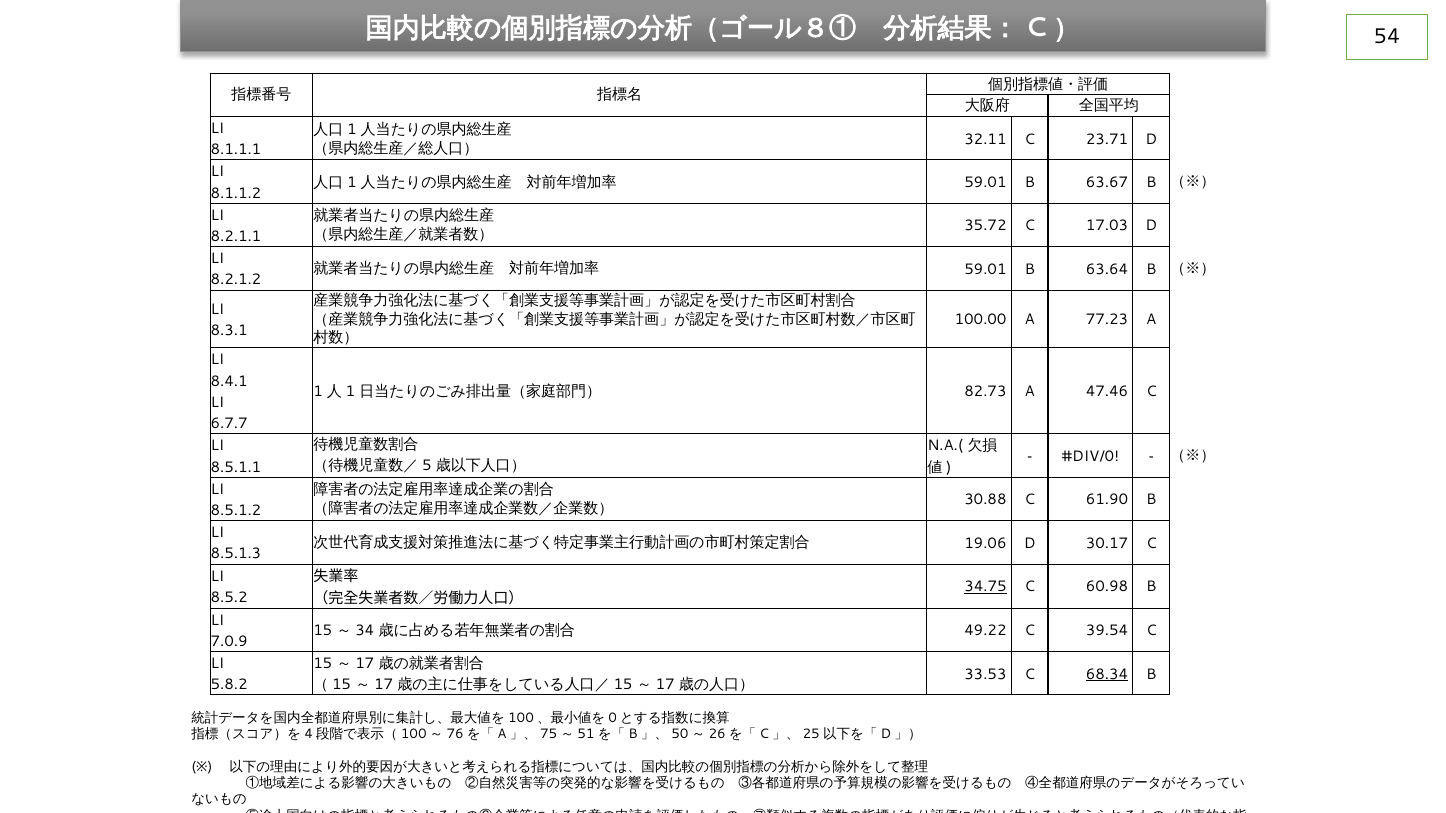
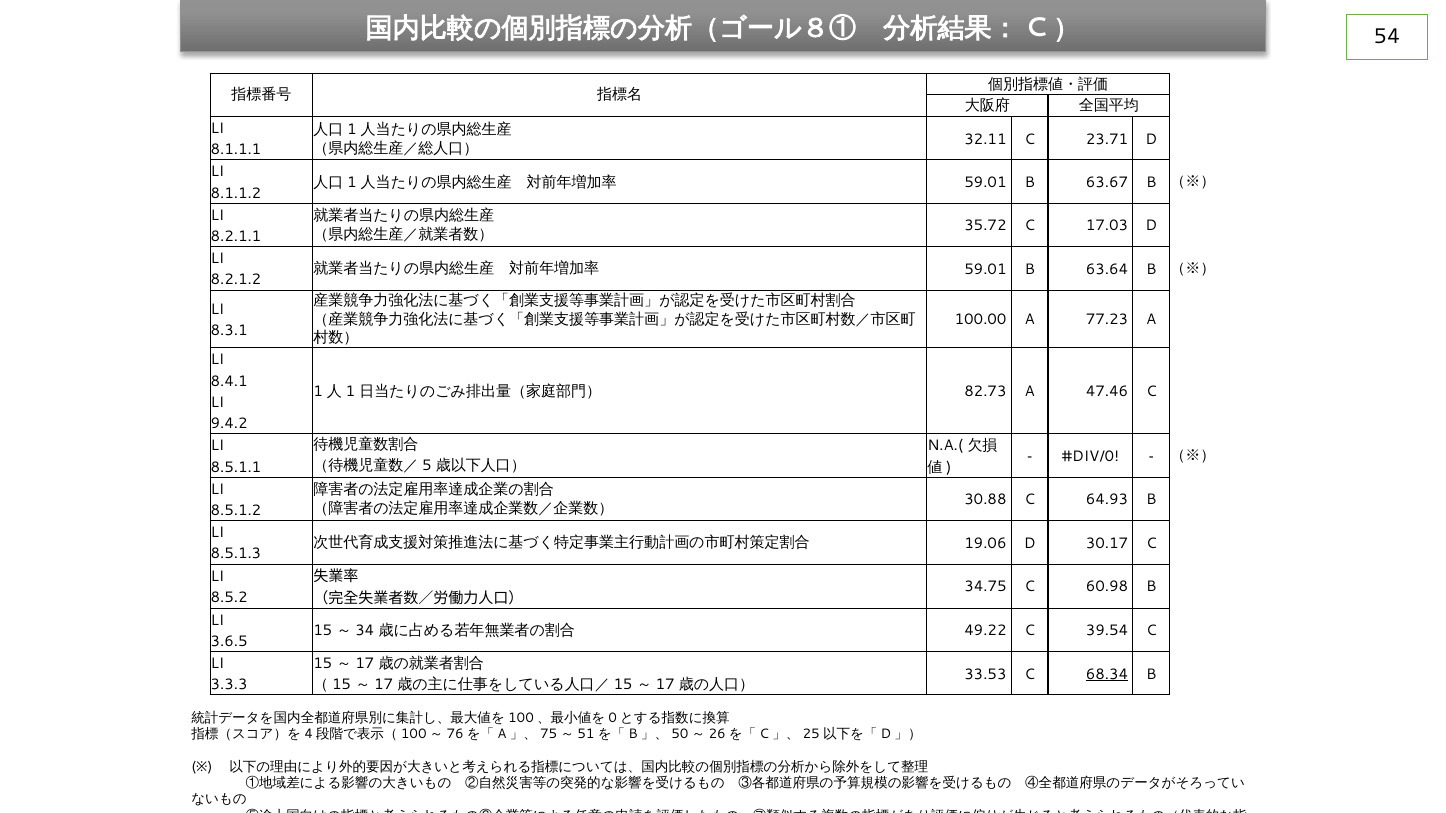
6.7.7: 6.7.7 -> 9.4.2 (229, 424)
61.90: 61.90 -> 64.93 (1107, 500)
34.75 underline: present -> none (985, 587)
7.0.9: 7.0.9 -> 3.6.5 (229, 642)
5.8.2: 5.8.2 -> 3.3.3 (229, 685)
